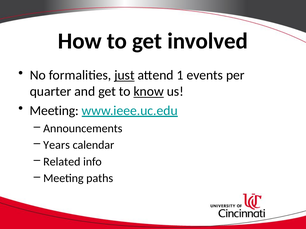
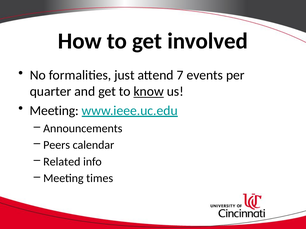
just underline: present -> none (124, 75)
1: 1 -> 7 (180, 75)
Years: Years -> Peers (57, 145)
paths: paths -> times (100, 179)
